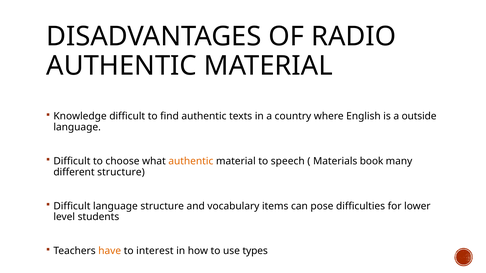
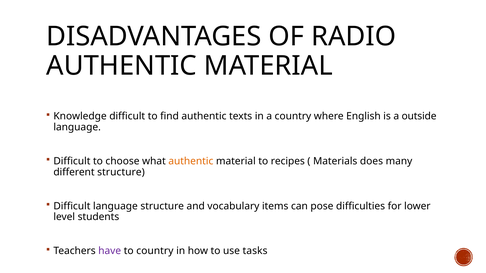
speech: speech -> recipes (288, 161)
book: book -> does (371, 161)
have colour: orange -> purple (110, 251)
to interest: interest -> country (155, 251)
types: types -> tasks (255, 251)
